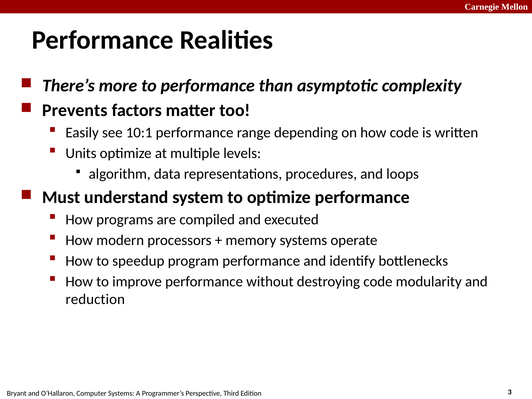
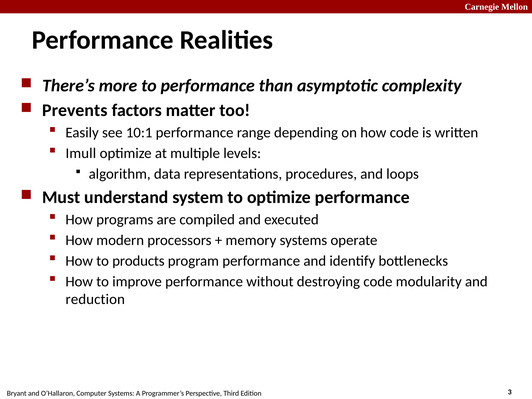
Units: Units -> Imull (81, 153)
speedup: speedup -> products (138, 261)
